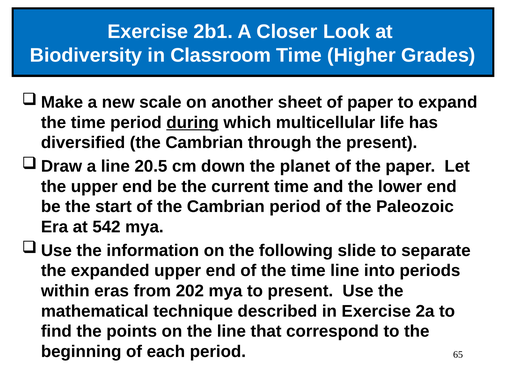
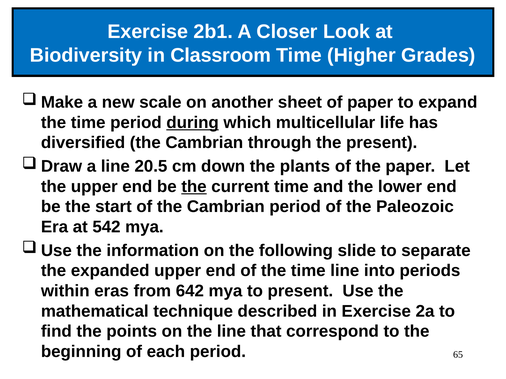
planet: planet -> plants (305, 166)
the underline: none -> present (194, 187)
202: 202 -> 642 (190, 291)
